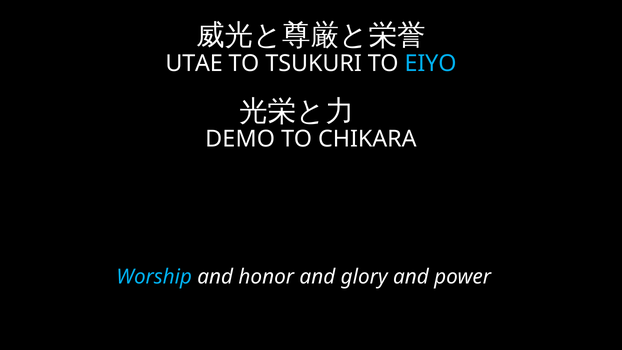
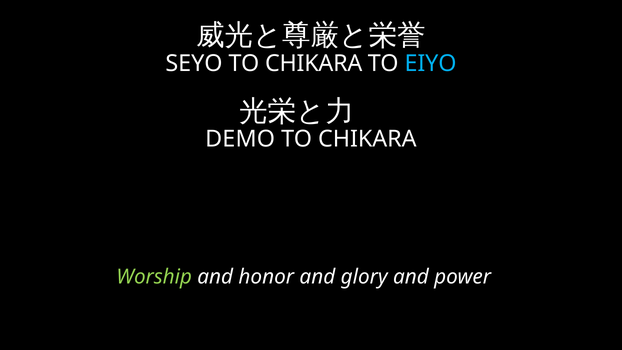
UTAE: UTAE -> SEYO (194, 64)
TSUKURI: TSUKURI -> CHIKARA (314, 64)
Worship colour: light blue -> light green (154, 277)
